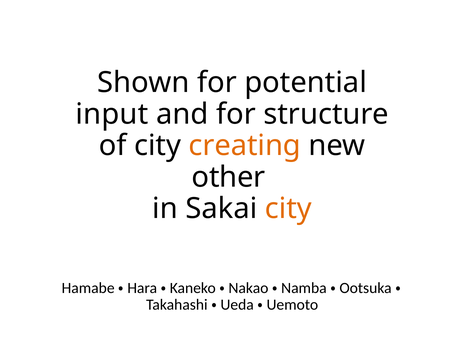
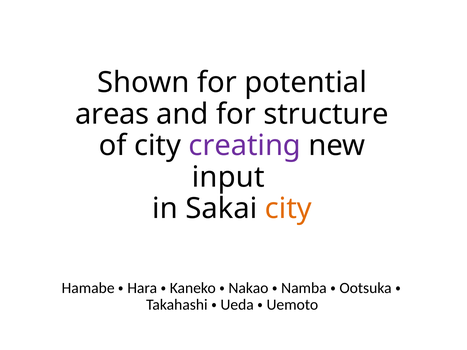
input: input -> areas (112, 114)
creating colour: orange -> purple (245, 146)
other: other -> input (228, 177)
